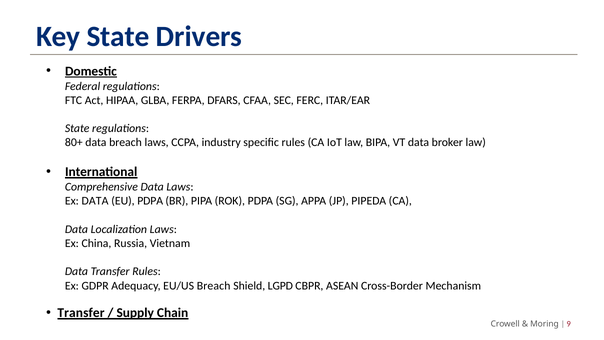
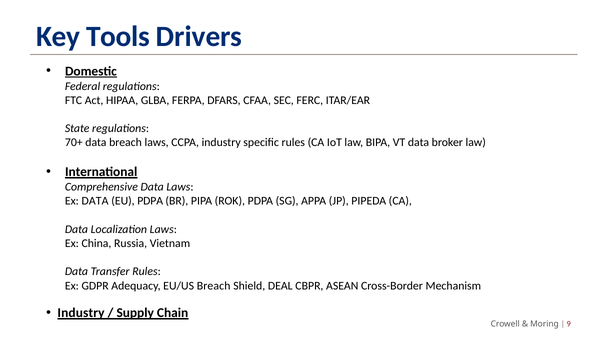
Key State: State -> Tools (118, 36)
80+: 80+ -> 70+ (74, 142)
LGPD: LGPD -> DEAL (280, 285)
Transfer: Transfer -> Industry (81, 313)
